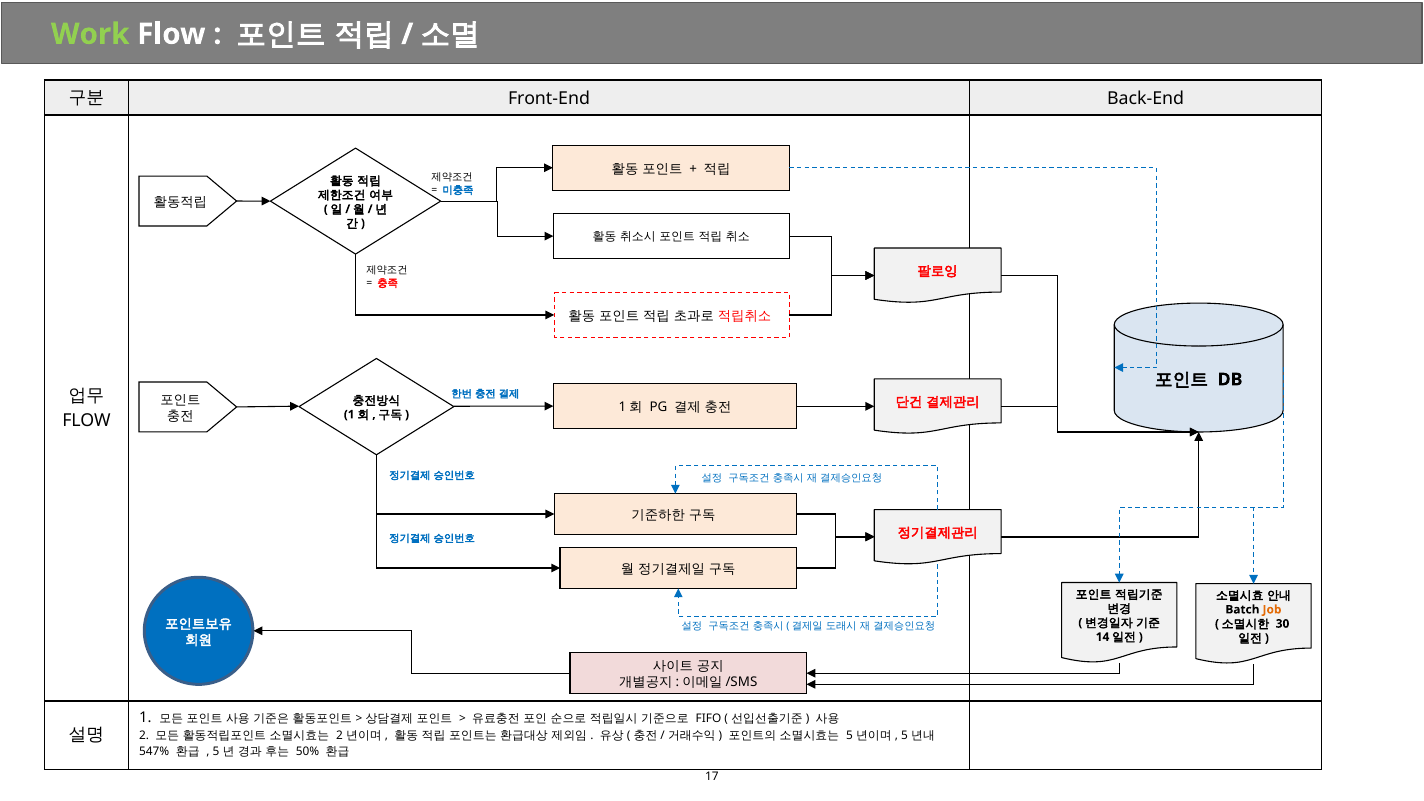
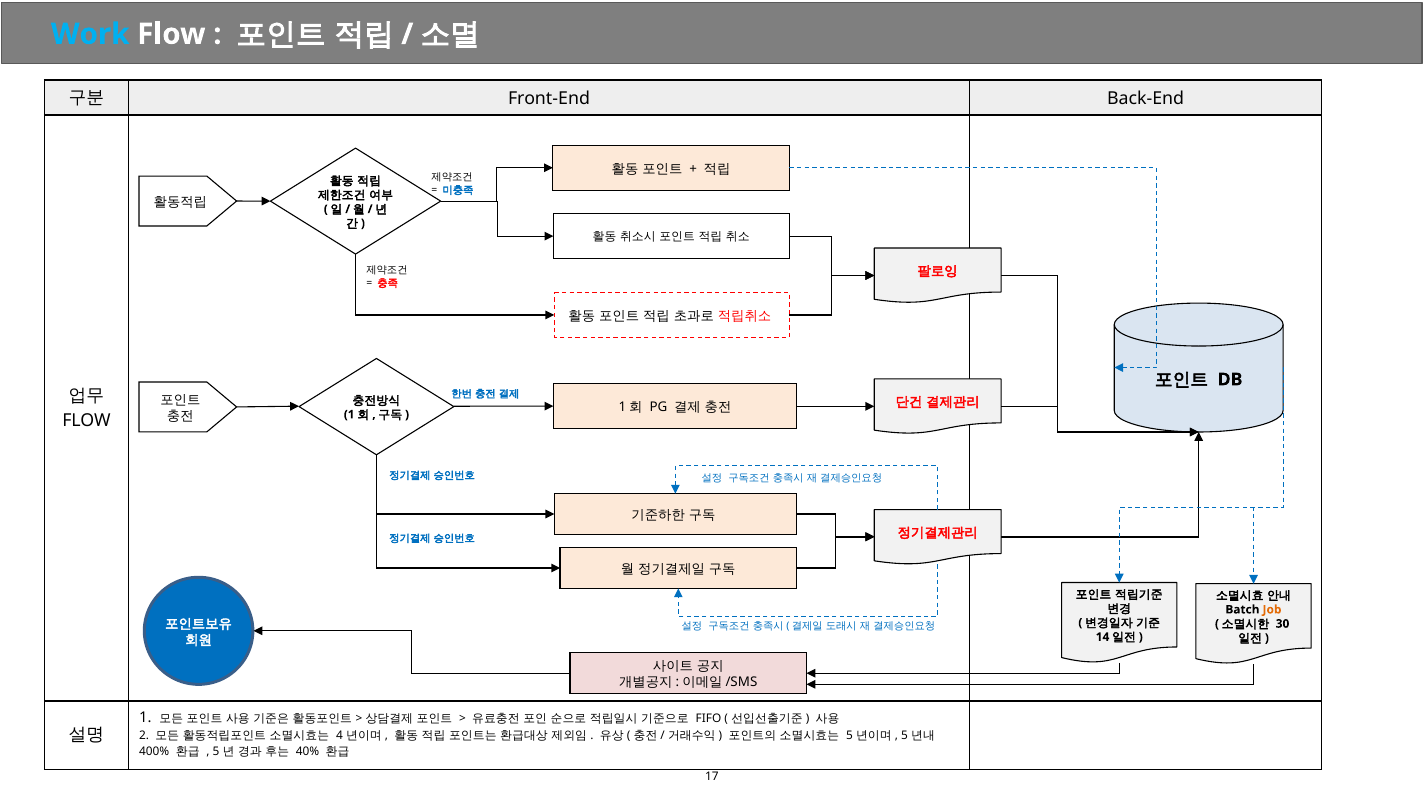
Work colour: light green -> light blue (90, 34)
2: 2 -> 4 (339, 735)
547%: 547% -> 400% (154, 752)
50%: 50% -> 40% (308, 752)
